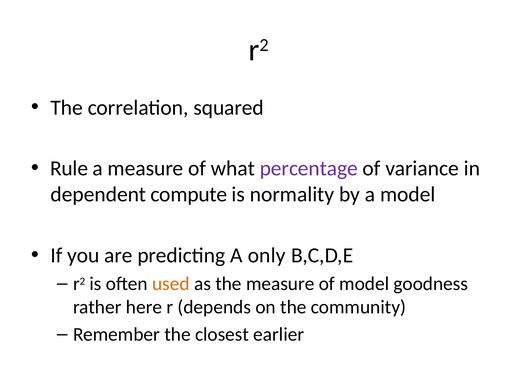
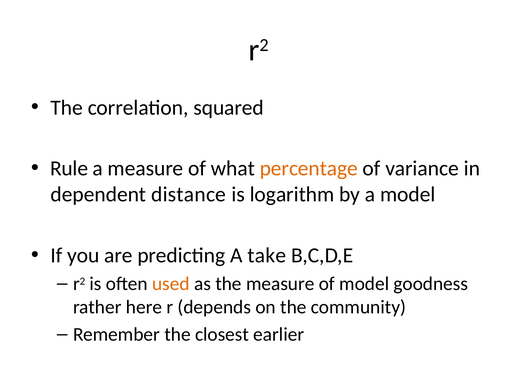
percentage colour: purple -> orange (309, 168)
compute: compute -> distance (189, 194)
normality: normality -> logarithm (292, 194)
only: only -> take (267, 255)
